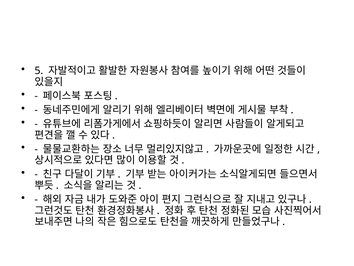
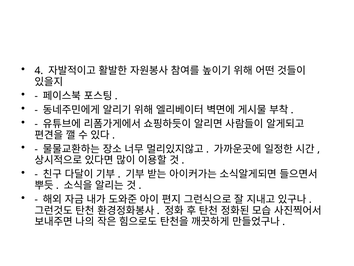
5: 5 -> 4 (39, 71)
